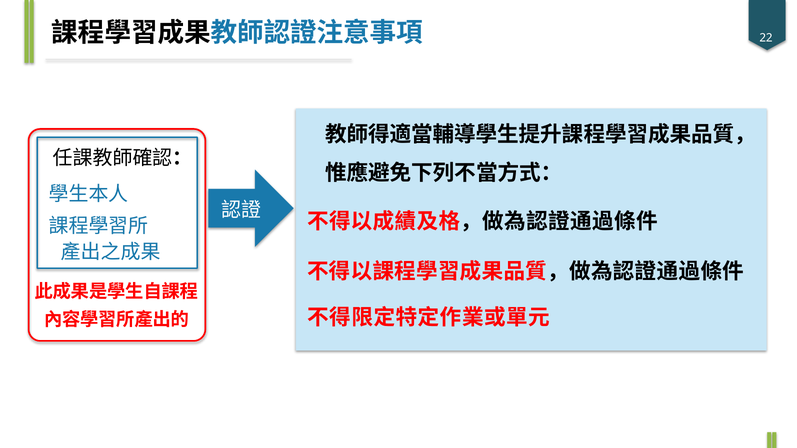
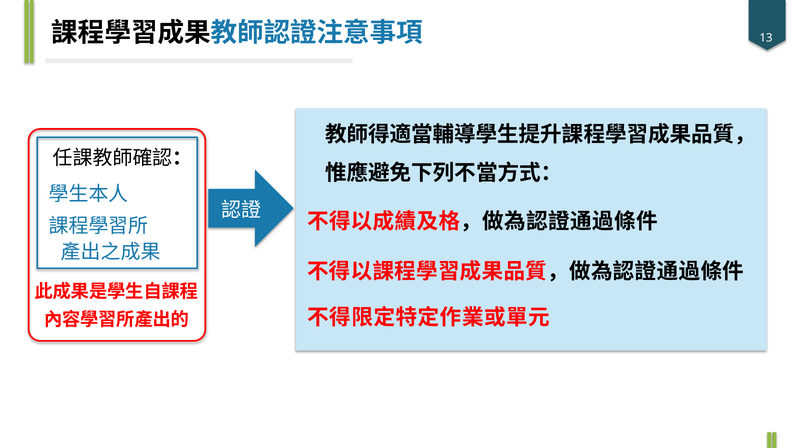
22: 22 -> 13 (766, 38)
